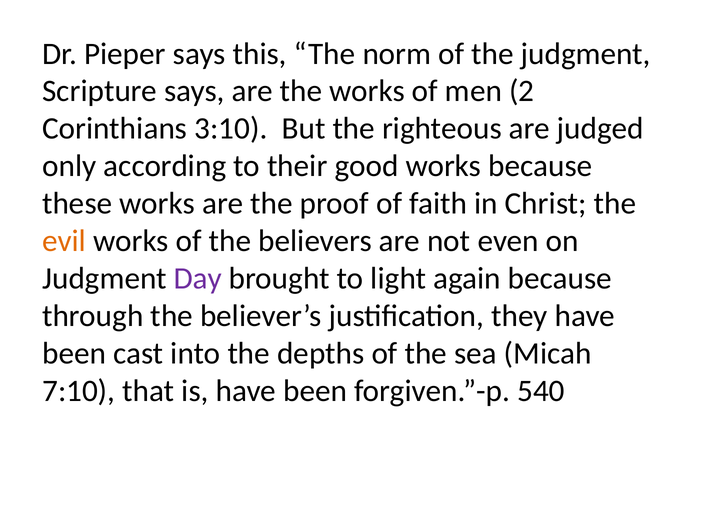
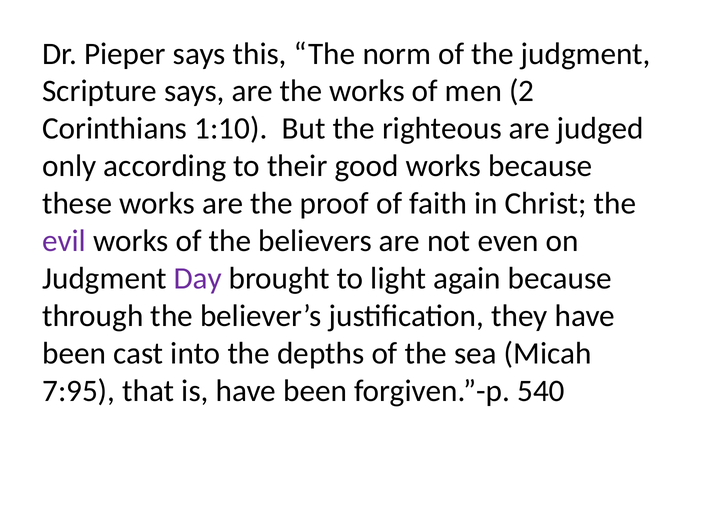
3:10: 3:10 -> 1:10 (231, 129)
evil colour: orange -> purple (64, 241)
7:10: 7:10 -> 7:95 (79, 391)
